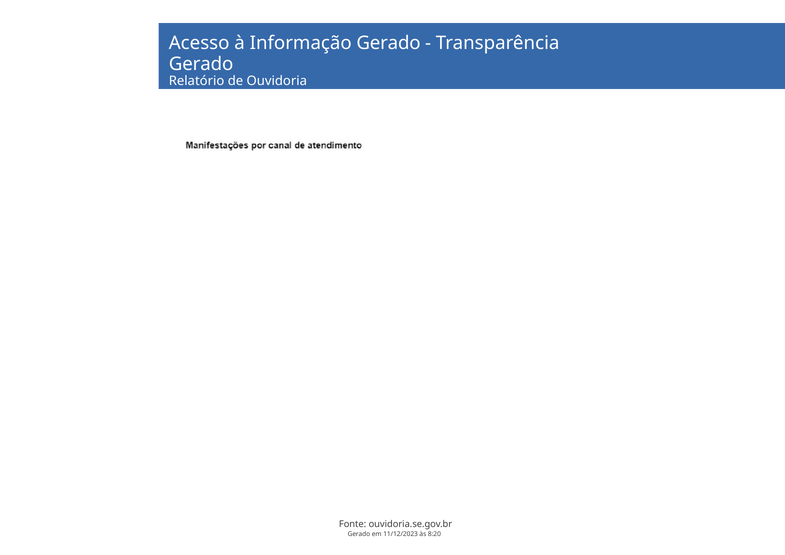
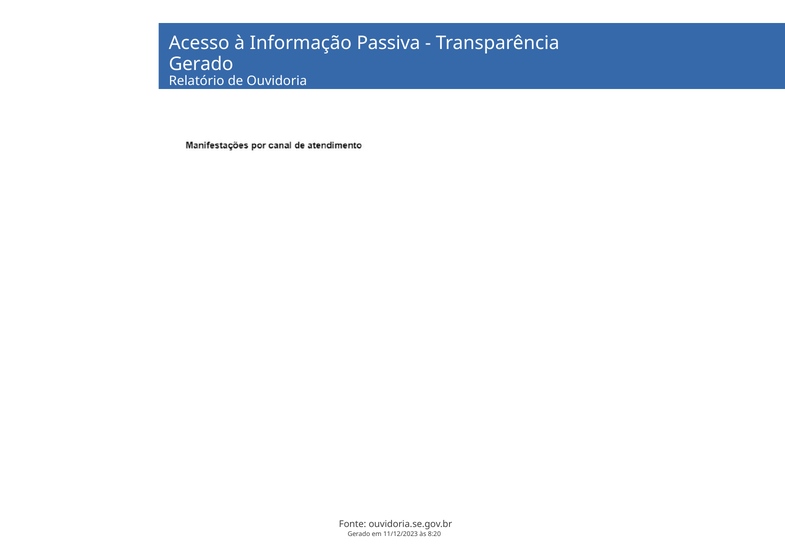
Informação Gerado: Gerado -> Passiva (388, 43)
